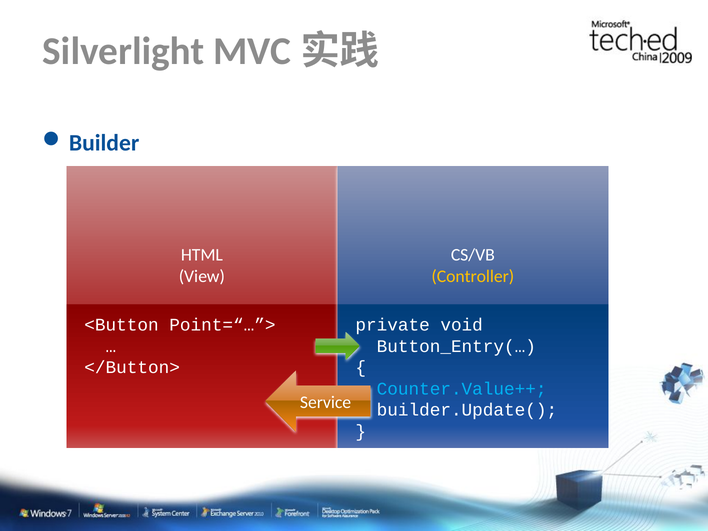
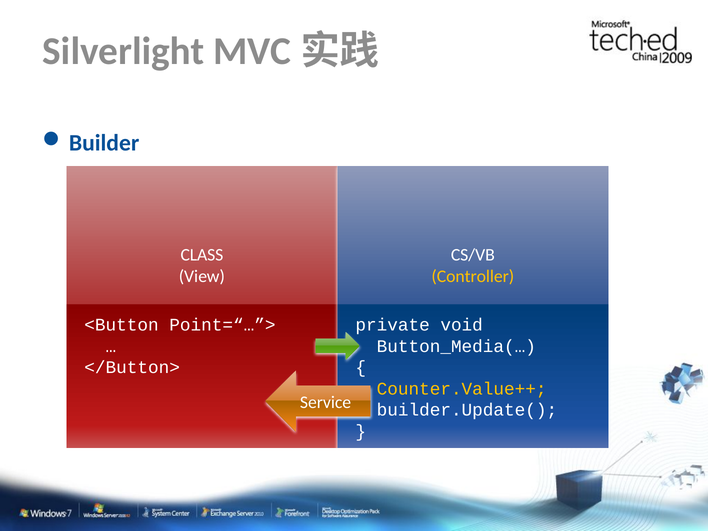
HTML: HTML -> CLASS (202, 255)
Button_Entry(…: Button_Entry(… -> Button_Media(… (456, 346)
Counter.Value++ colour: light blue -> yellow (462, 389)
